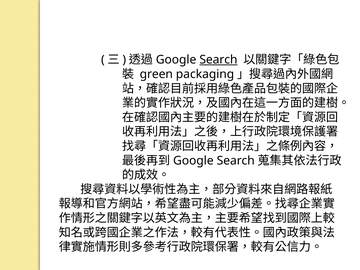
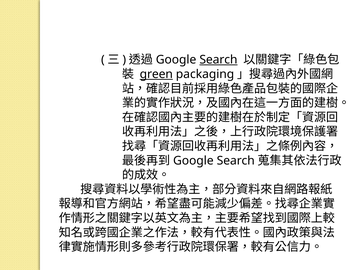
green underline: none -> present (156, 74)
